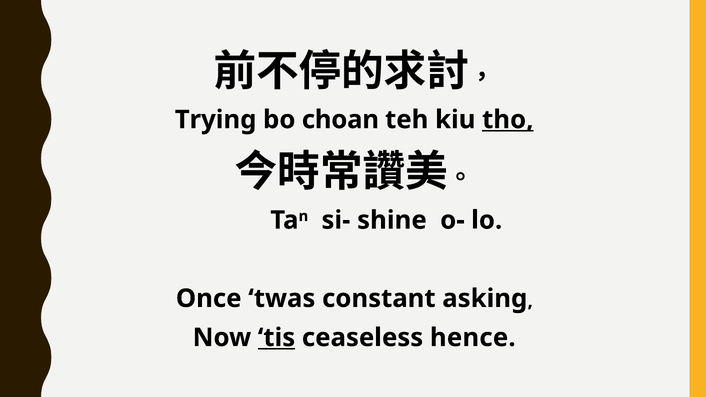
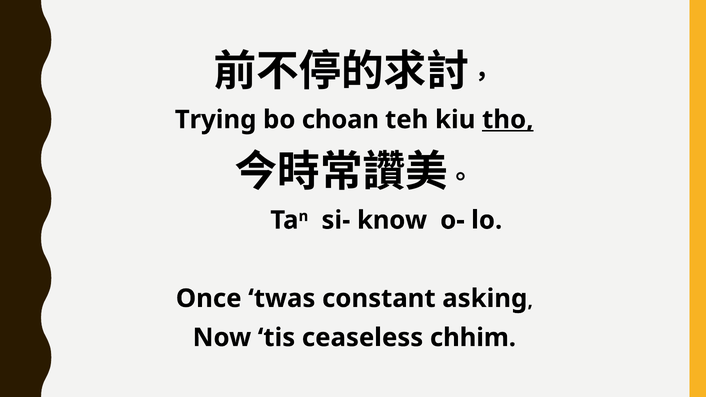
shine: shine -> know (392, 220)
tis underline: present -> none (276, 338)
hence: hence -> chhim (473, 338)
